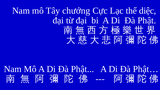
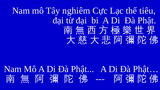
chướng: chướng -> nghiêm (76, 11)
diệc: diệc -> tiêu (147, 11)
